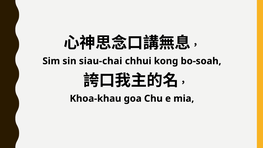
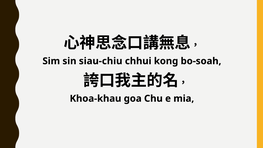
siau-chai: siau-chai -> siau-chiu (101, 61)
